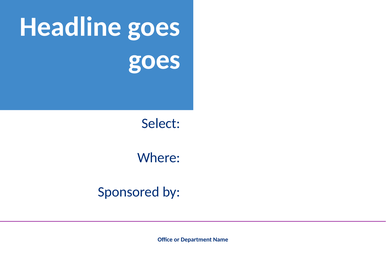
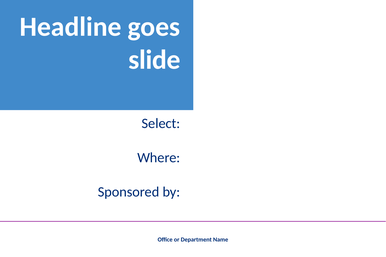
goes: goes -> slide (154, 60)
